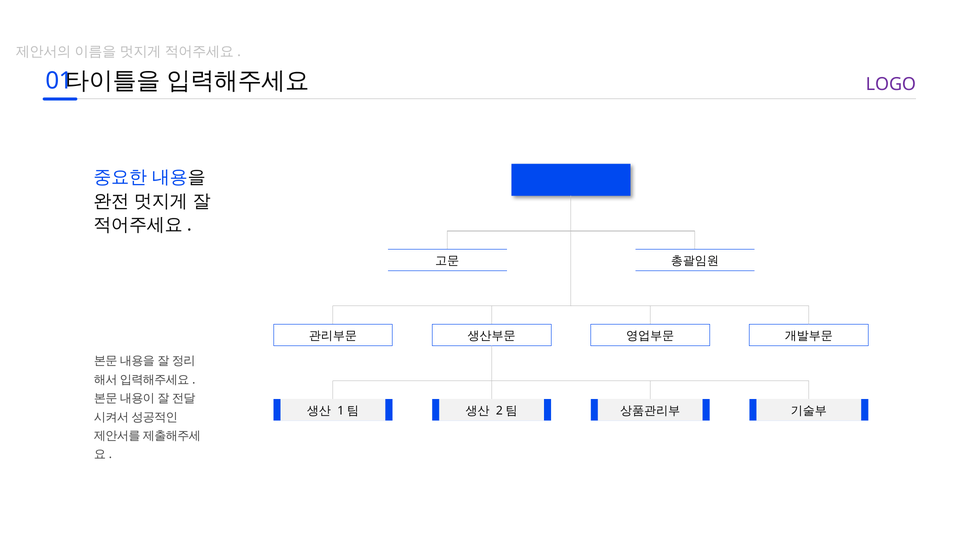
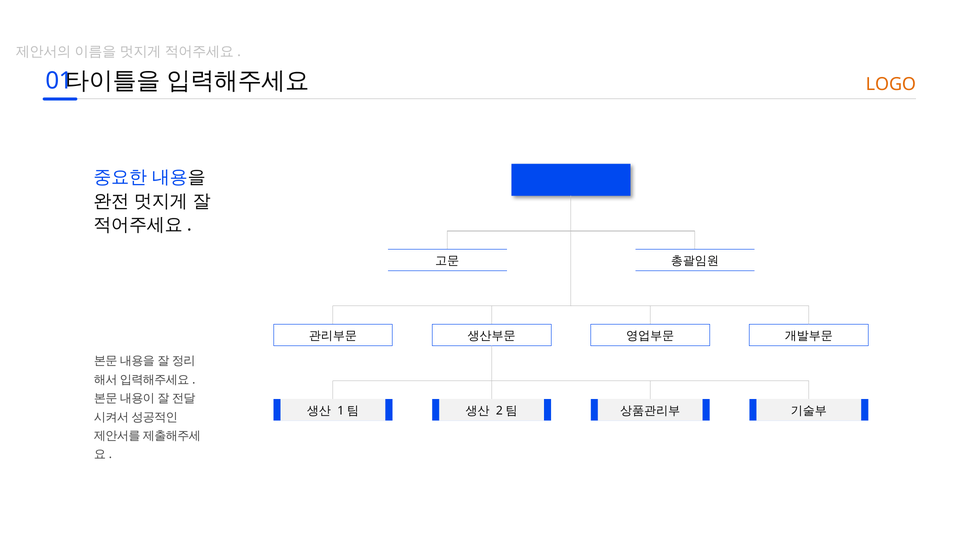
LOGO colour: purple -> orange (891, 84)
